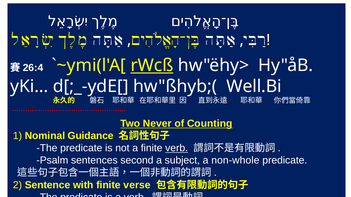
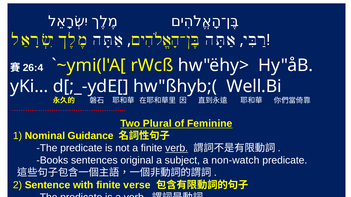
rWcß underline: present -> none (152, 66)
Never: Never -> Plural (157, 124)
Counting: Counting -> Feminine (210, 124)
Psalm: Psalm -> Books (52, 161)
second: second -> original (137, 161)
non-whole: non-whole -> non-watch (235, 161)
